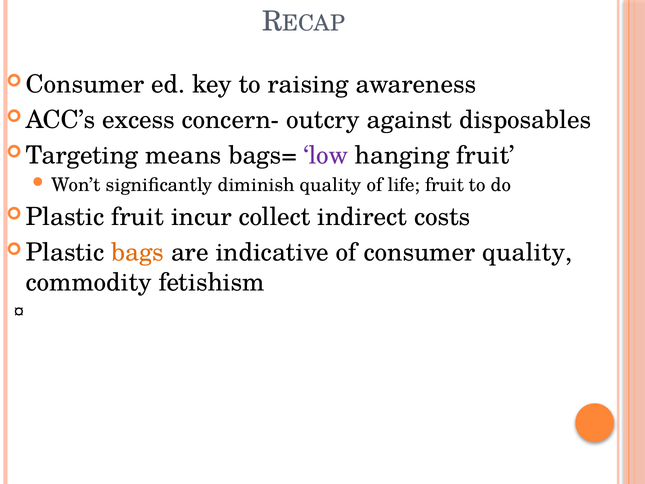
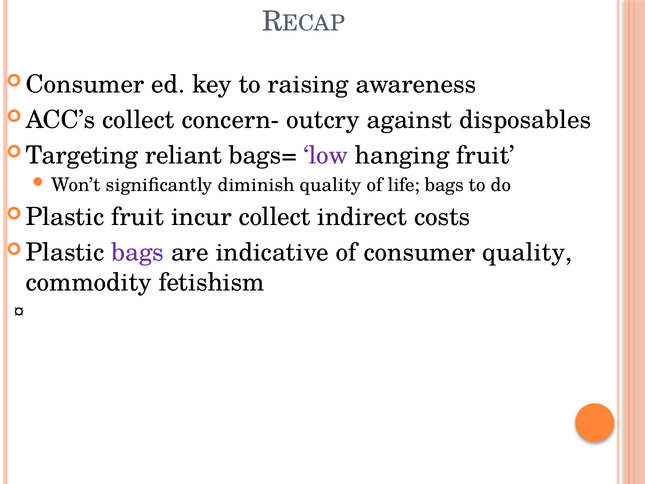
excess: excess -> collect (139, 120)
means: means -> reliant (184, 155)
life fruit: fruit -> bags (444, 185)
bags colour: orange -> purple (138, 252)
